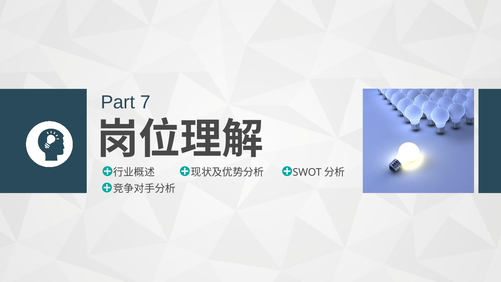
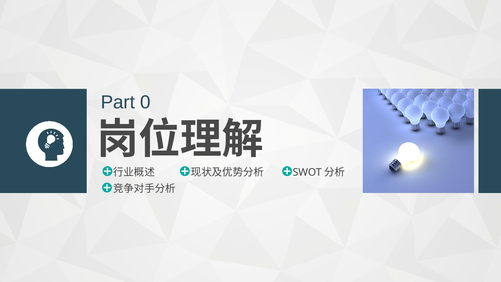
7: 7 -> 0 (146, 102)
